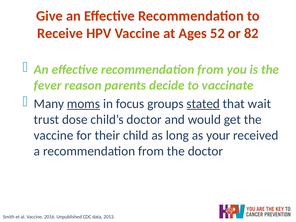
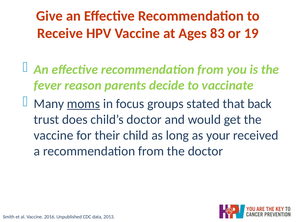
52: 52 -> 83 (217, 33)
82: 82 -> 19 (251, 33)
stated underline: present -> none (203, 104)
wait: wait -> back (260, 104)
dose: dose -> does (75, 120)
